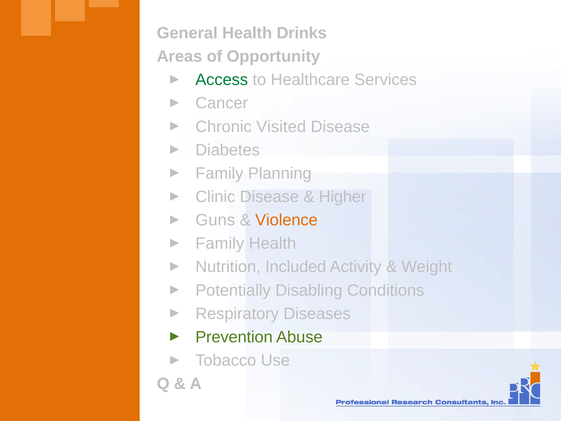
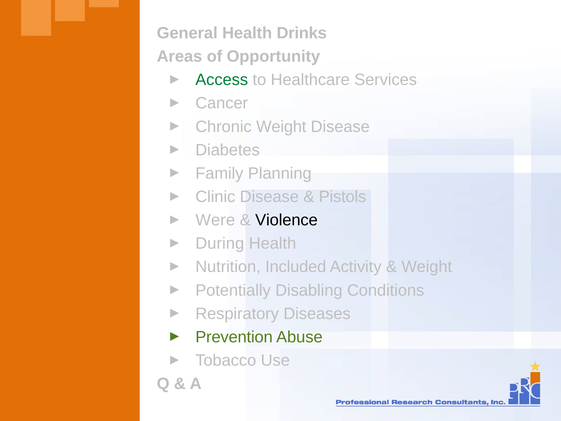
Chronic Visited: Visited -> Weight (281, 127)
Higher: Higher -> Pistols (343, 197)
Guns: Guns -> Were (215, 220)
Violence colour: orange -> black (286, 220)
Family: Family -> During (220, 243)
